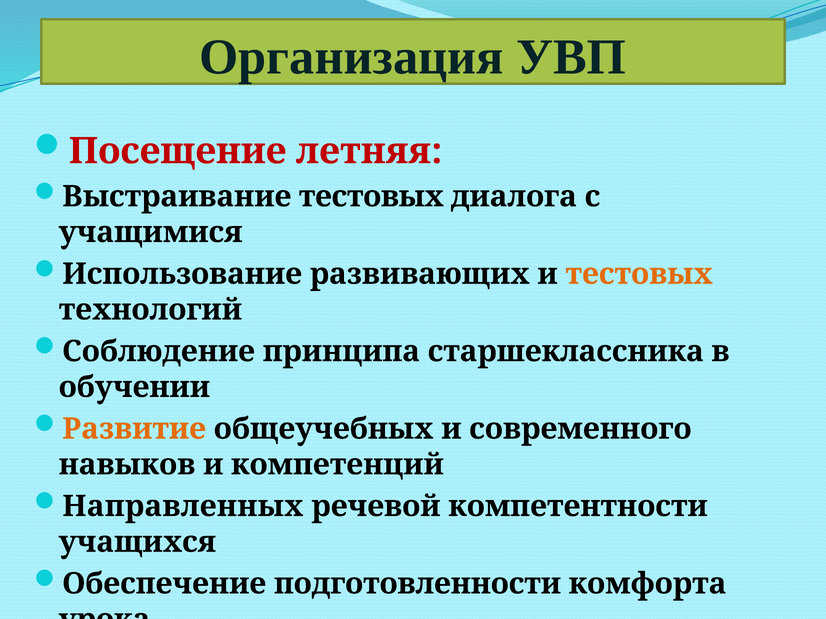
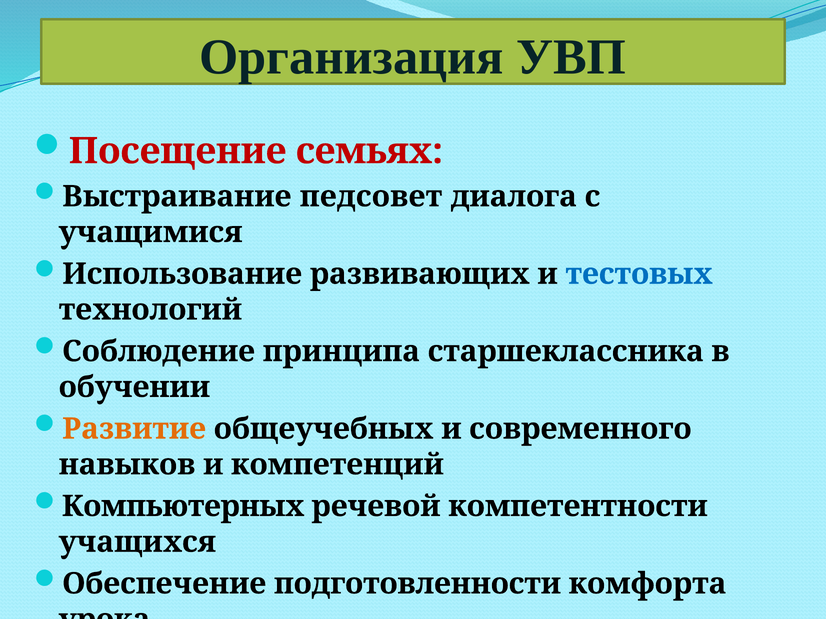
летняя: летняя -> семьях (370, 151)
Выстраивание тестовых: тестовых -> педсовет (371, 197)
тестовых colour: orange -> blue (639, 274)
Направленных: Направленных -> Компьютерных (183, 507)
